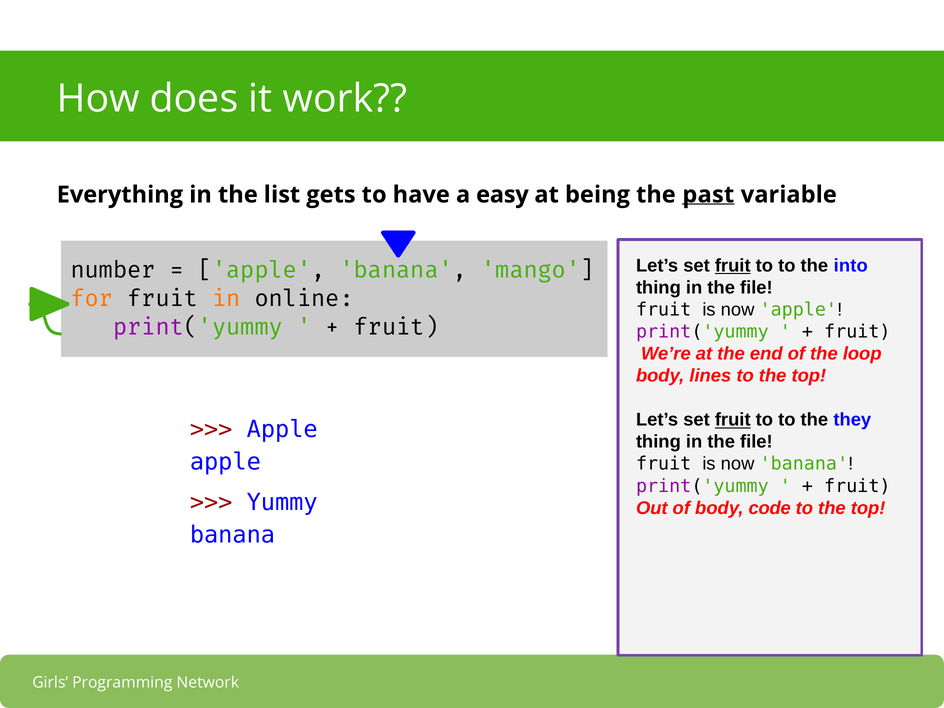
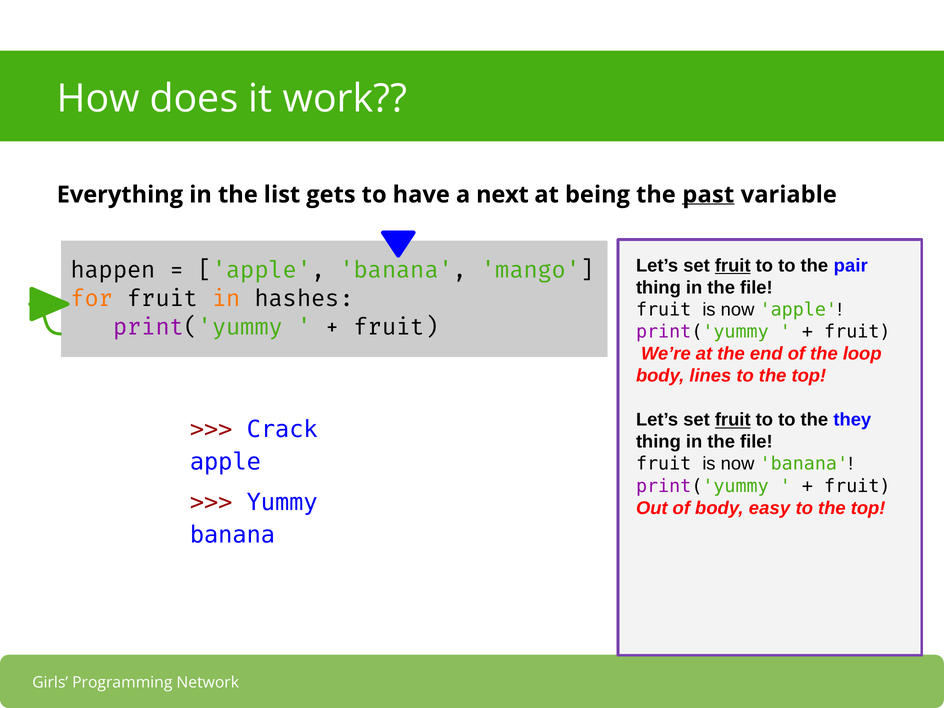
easy: easy -> next (502, 195)
into: into -> pair (851, 266)
number: number -> happen (113, 270)
online: online -> hashes (304, 298)
Apple: Apple -> Crack (282, 429)
code: code -> easy (769, 508)
